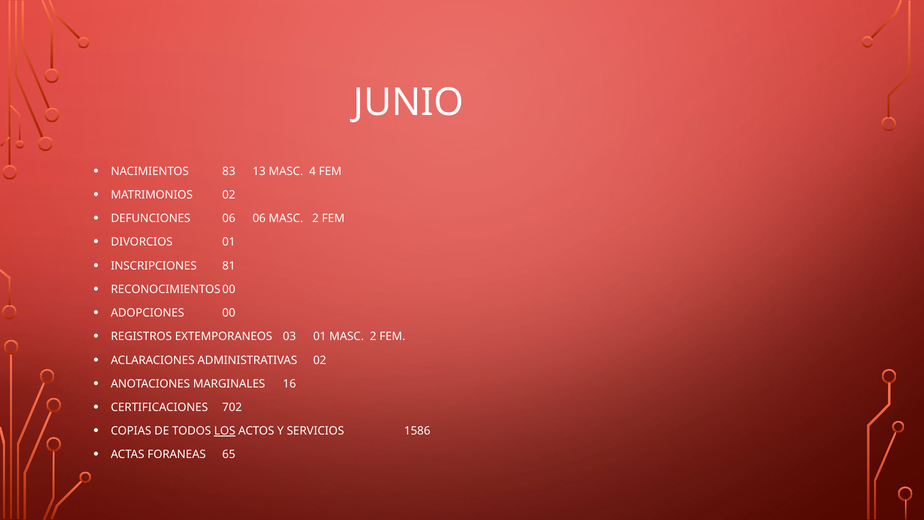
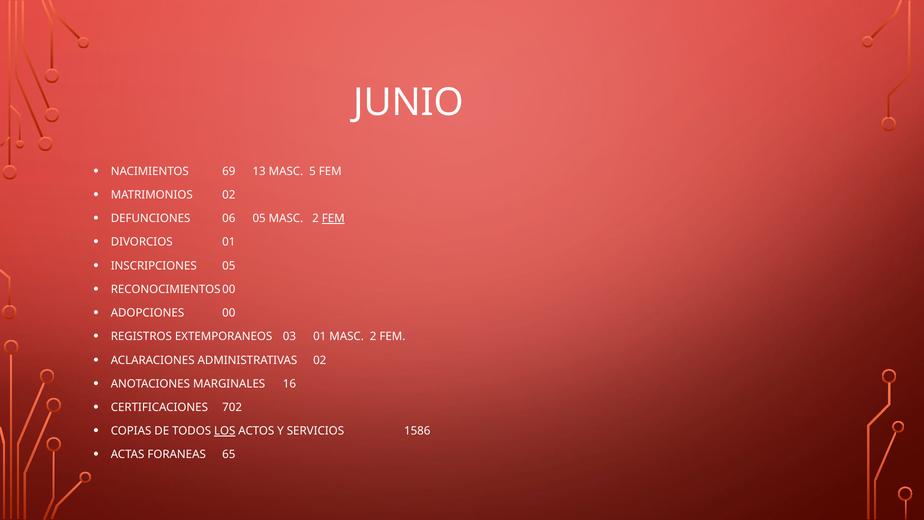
83: 83 -> 69 (229, 171)
4: 4 -> 5 (312, 171)
06 06: 06 -> 05 (259, 218)
FEM underline: none -> present (333, 218)
INSCRIPCIONES 81: 81 -> 05 (229, 266)
